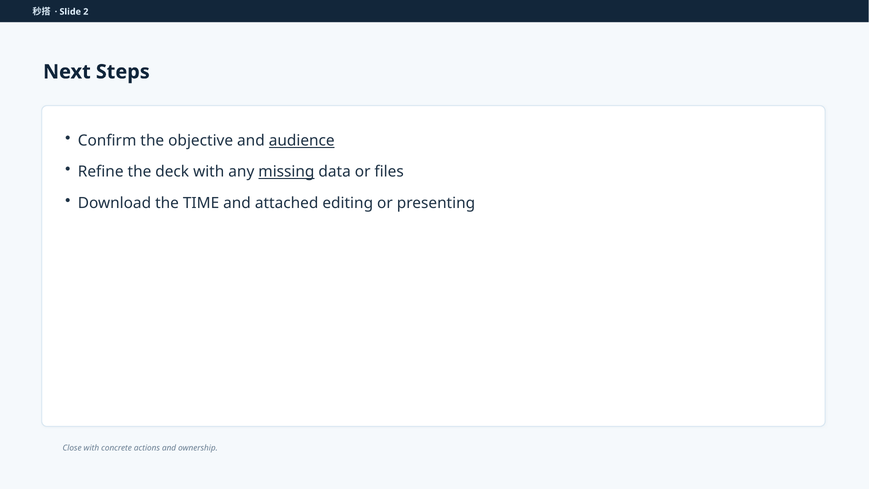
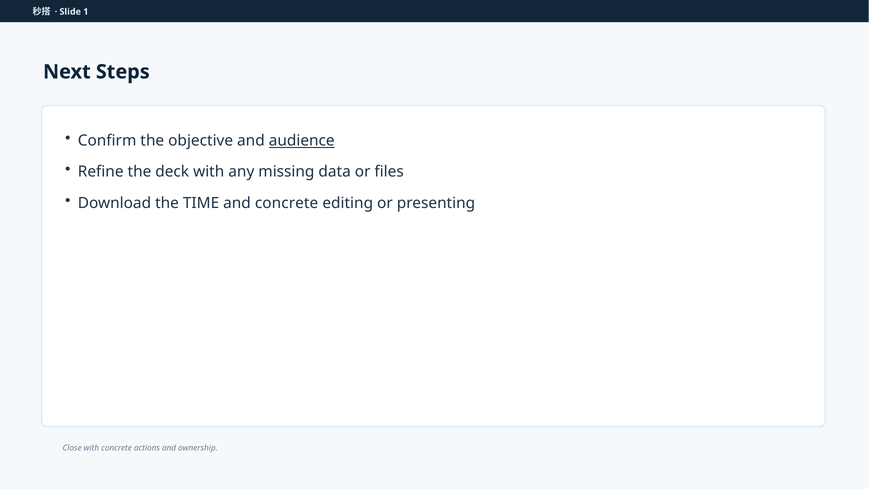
2: 2 -> 1 (86, 12)
missing underline: present -> none (286, 172)
and attached: attached -> concrete (287, 203)
